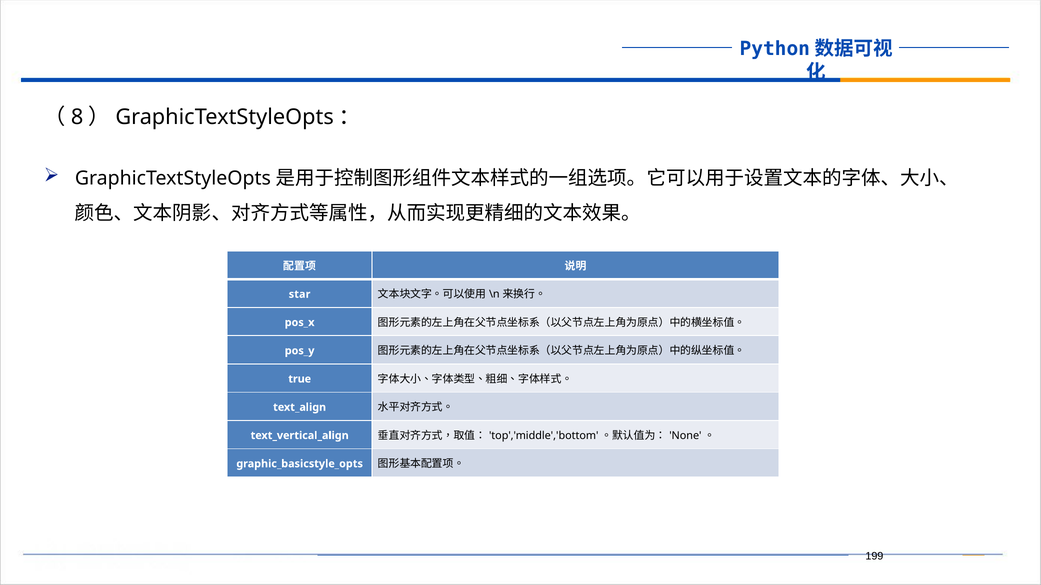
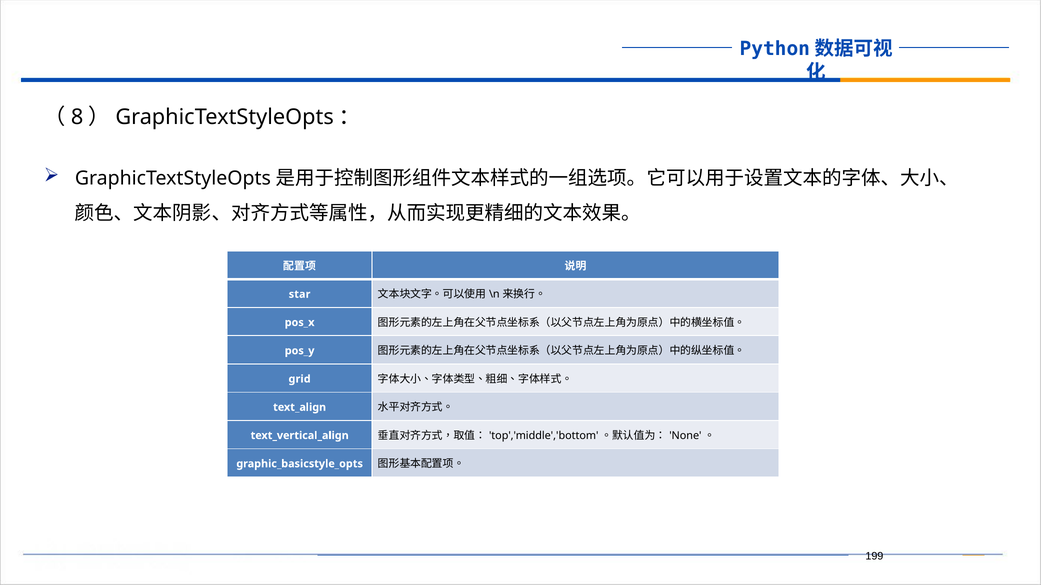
true: true -> grid (300, 379)
